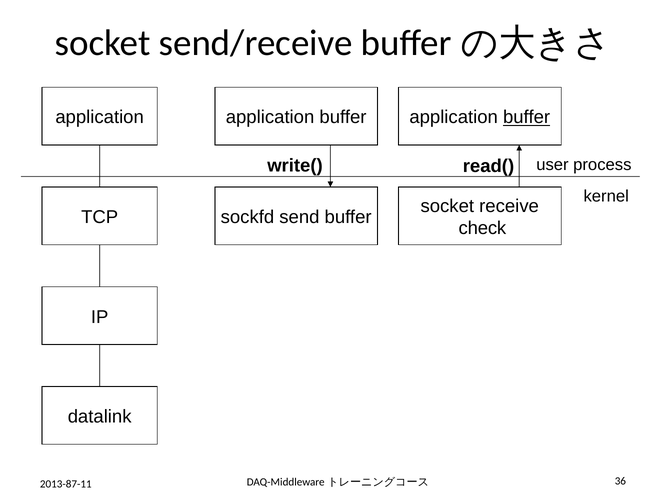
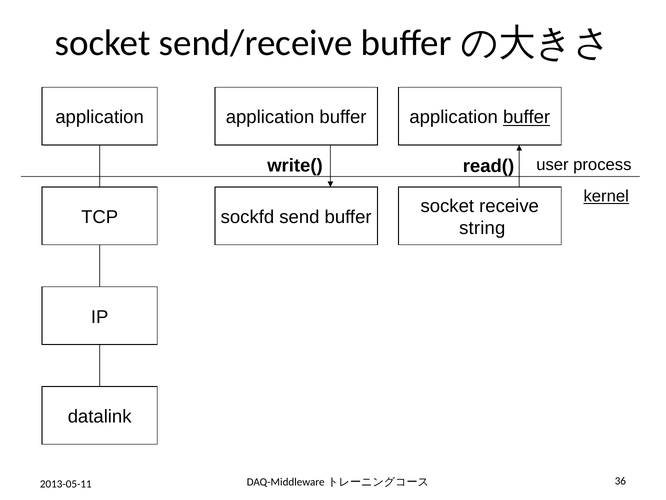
kernel underline: none -> present (606, 196)
check: check -> string (482, 228)
2013-87-11: 2013-87-11 -> 2013-05-11 (66, 483)
